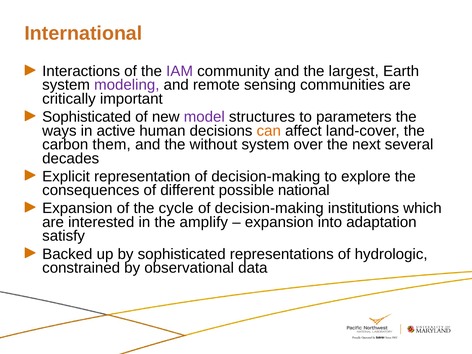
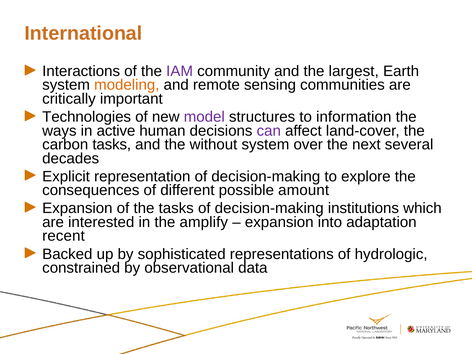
modeling colour: purple -> orange (127, 85)
Sophisticated: Sophisticated -> Technologies (87, 117)
parameters: parameters -> information (354, 117)
can colour: orange -> purple (269, 131)
carbon them: them -> tasks (112, 145)
national: national -> amount (304, 190)
the cycle: cycle -> tasks (176, 208)
satisfy: satisfy -> recent (64, 236)
